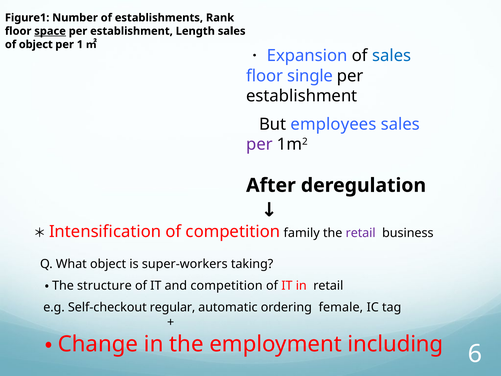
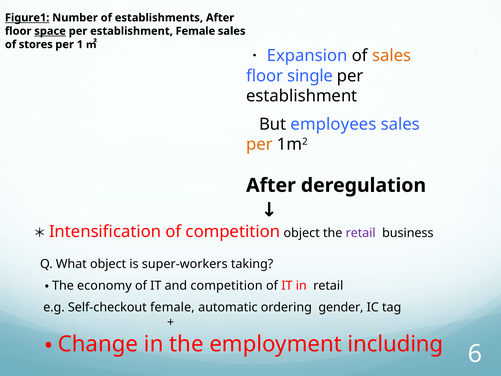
Figure1 underline: none -> present (27, 18)
establishments Rank: Rank -> After (220, 18)
establishment Length: Length -> Female (195, 31)
of object: object -> stores (36, 44)
sales colour: blue -> orange (392, 56)
per colour: purple -> orange (259, 144)
competition family: family -> object (302, 233)
structure: structure -> economy (104, 286)
Self-checkout regular: regular -> female (172, 307)
female: female -> gender (341, 307)
